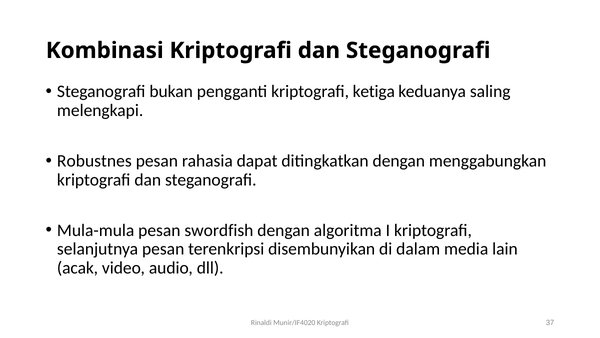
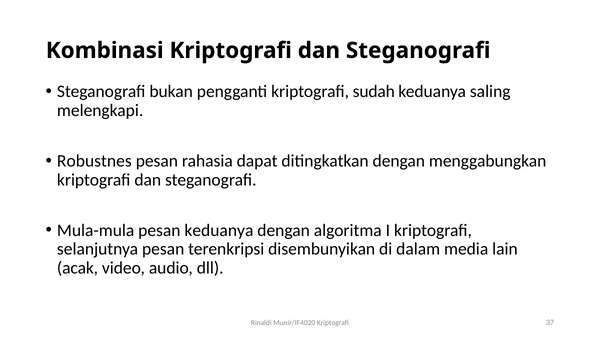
ketiga: ketiga -> sudah (374, 92)
pesan swordfish: swordfish -> keduanya (219, 230)
